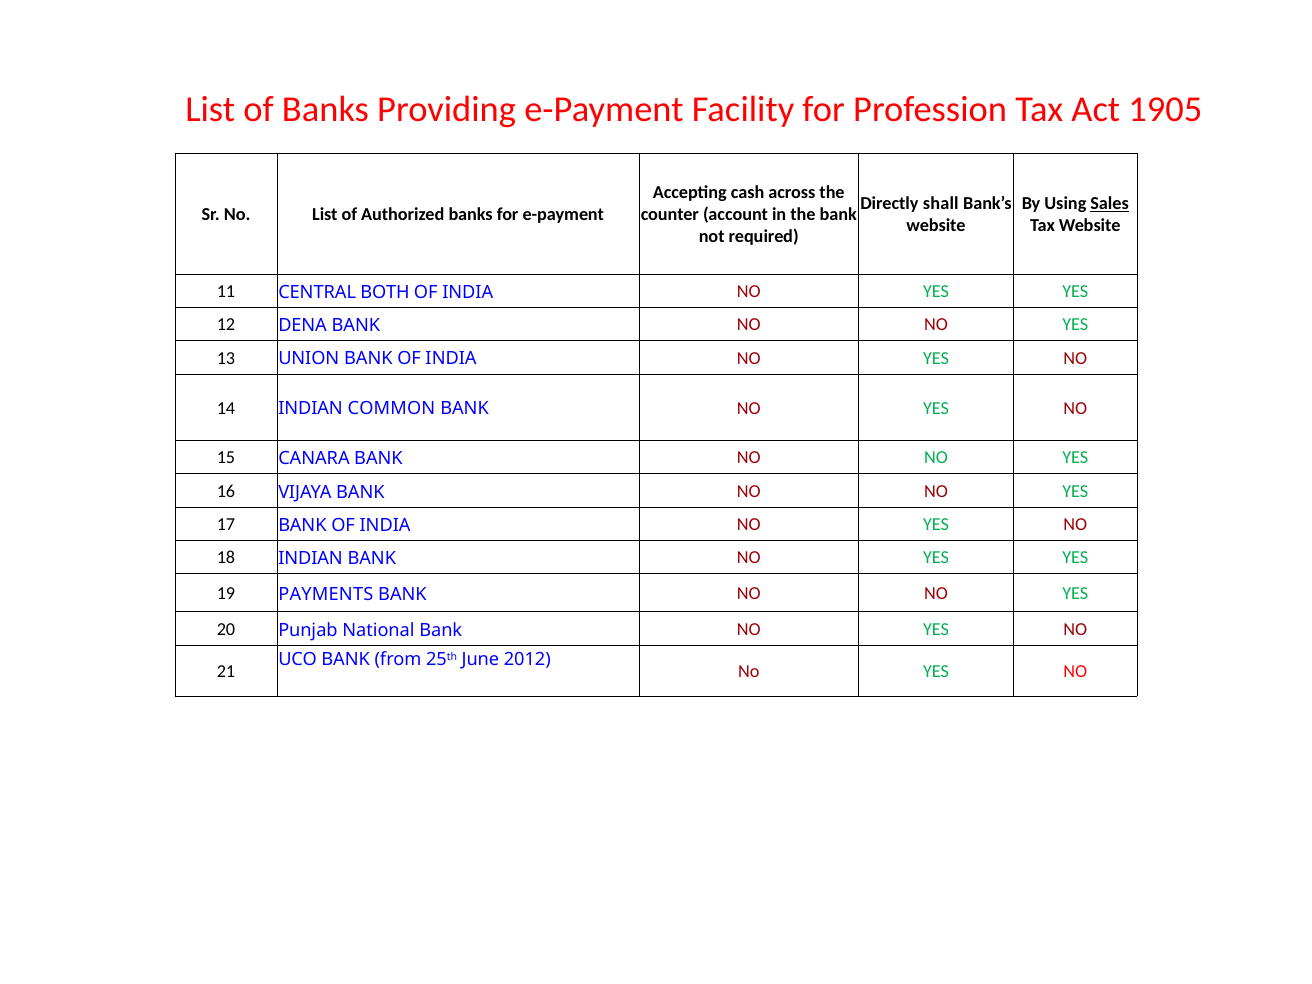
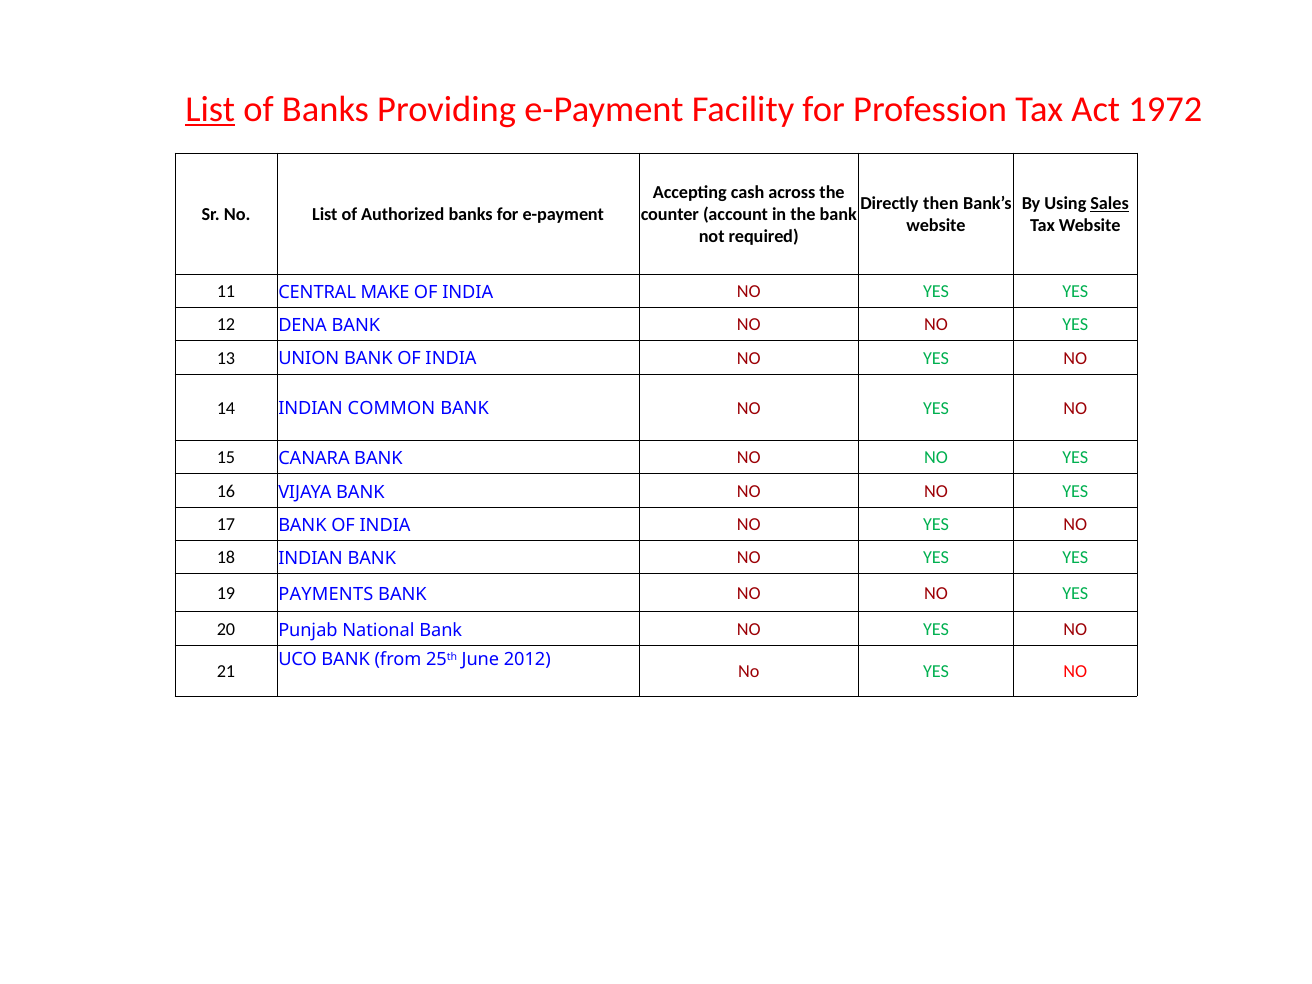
List underline: none -> present (210, 110)
1905: 1905 -> 1972 (1165, 110)
shall: shall -> then (941, 203)
BOTH: BOTH -> MAKE (385, 292)
